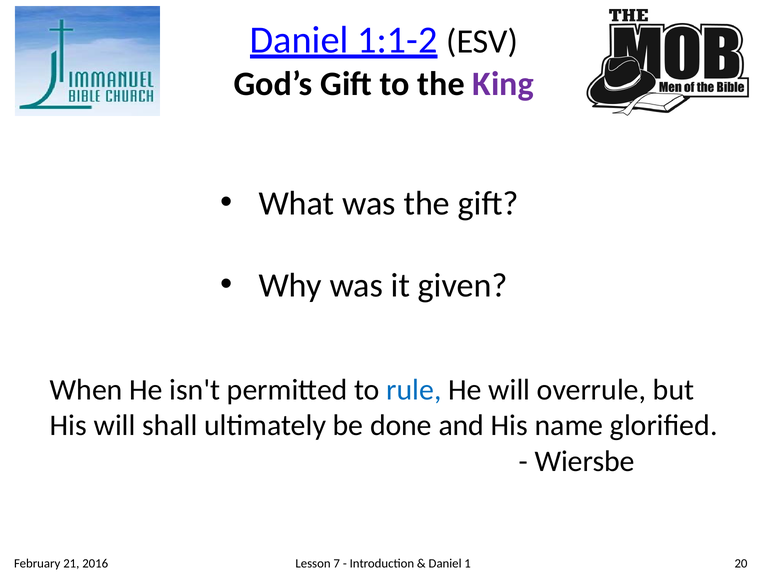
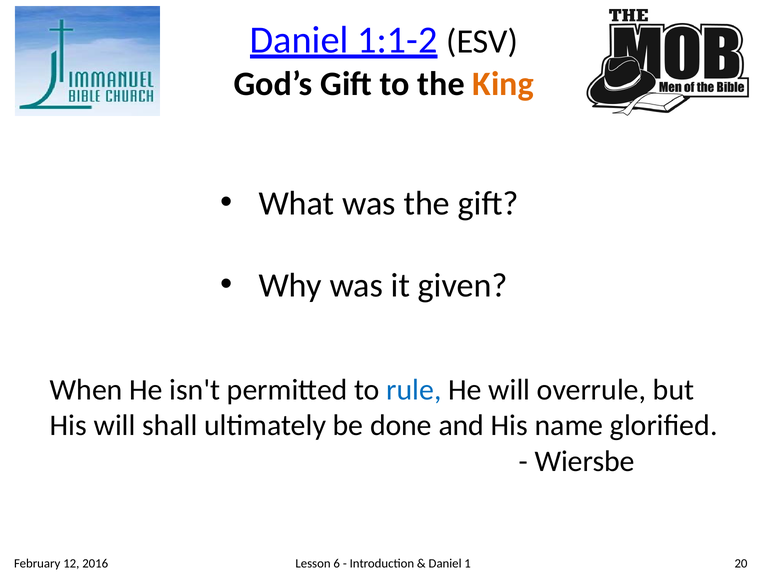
King colour: purple -> orange (503, 84)
21: 21 -> 12 (71, 564)
7: 7 -> 6 (337, 563)
